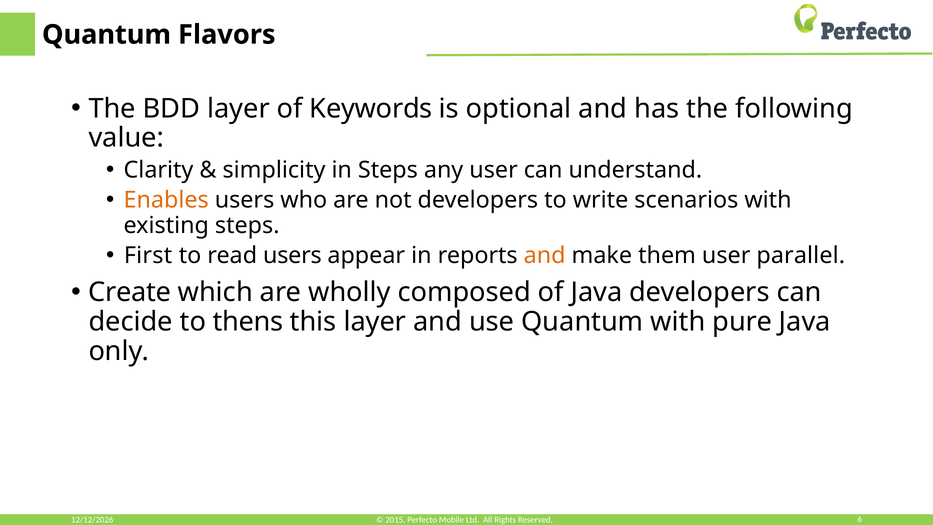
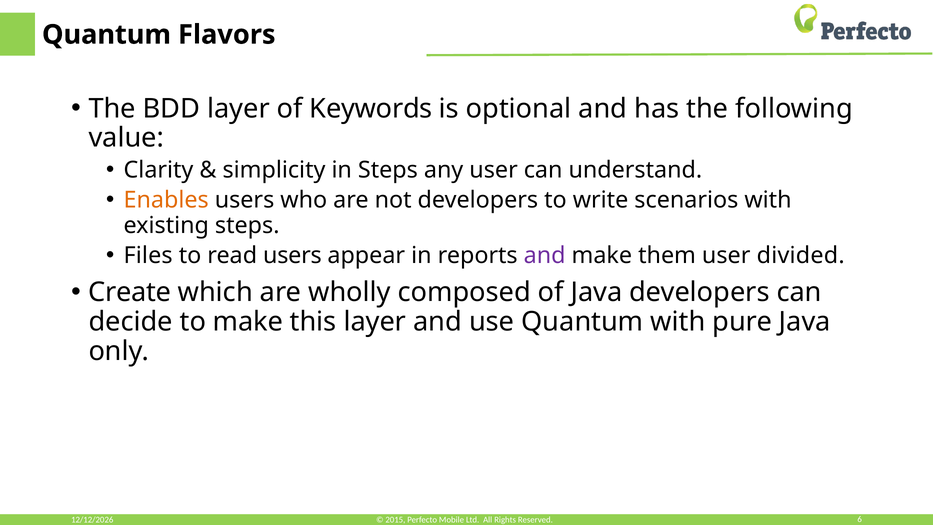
First: First -> Files (148, 255)
and colour: orange -> purple (545, 255)
parallel: parallel -> divided (801, 255)
to thens: thens -> make (248, 322)
